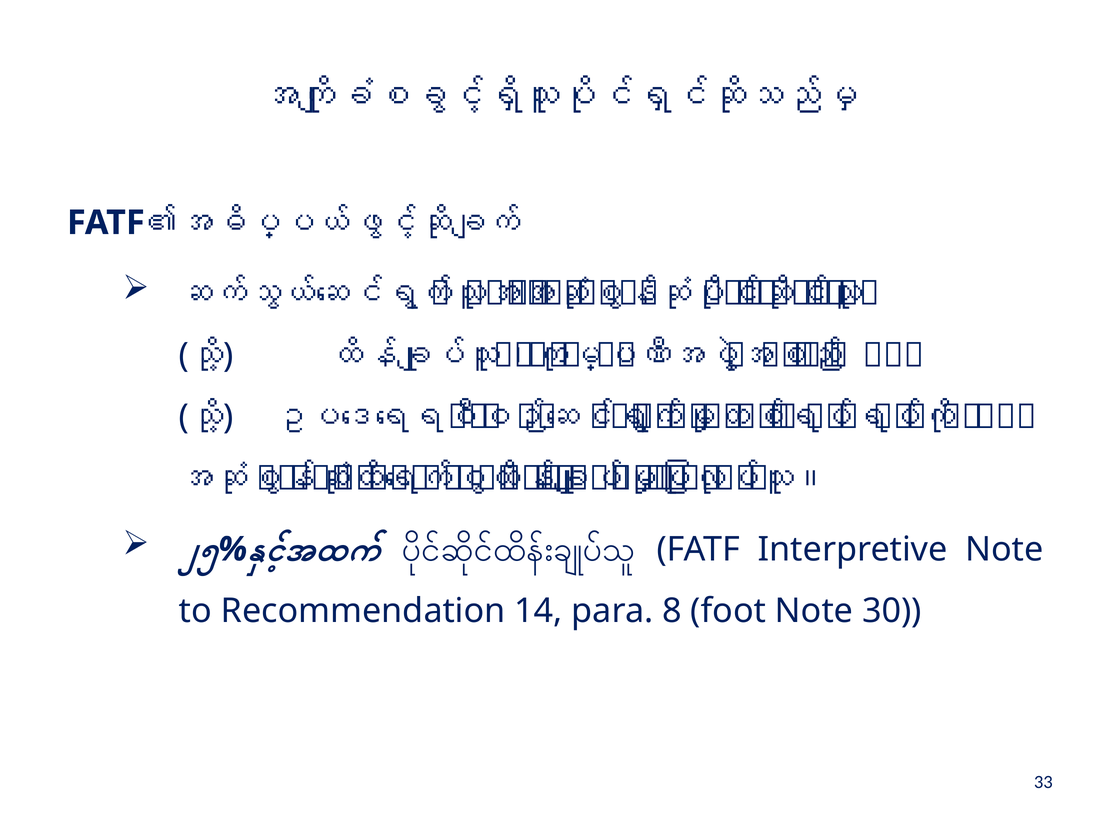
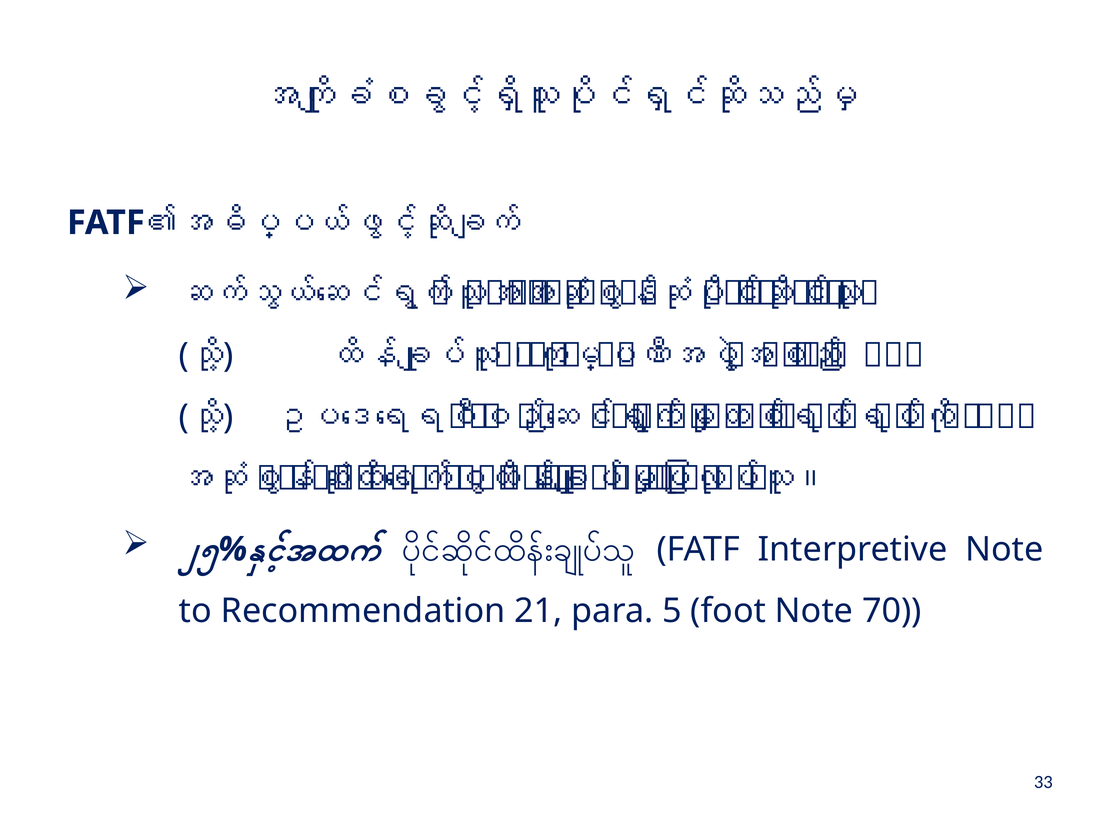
14: 14 -> 21 (538, 611)
8: 8 -> 5 (672, 611)
30: 30 -> 70 (892, 611)
